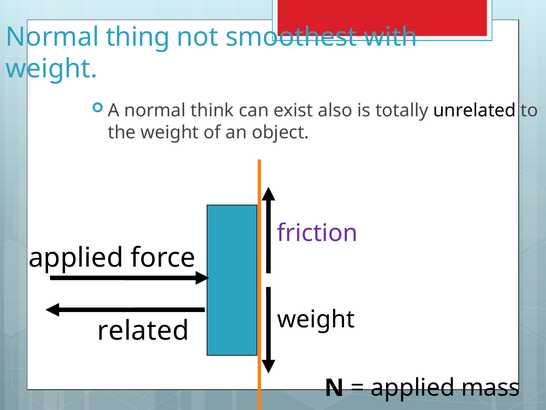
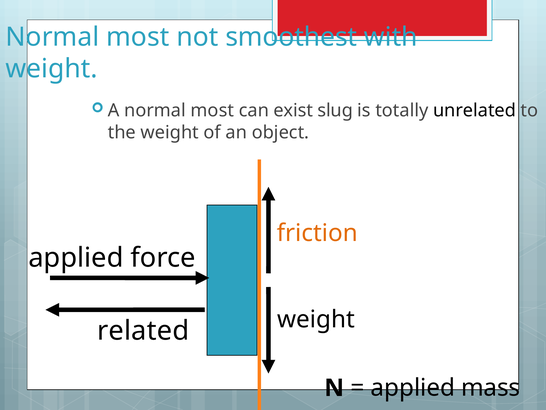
thing: thing -> most (138, 37)
A normal think: think -> most (212, 110)
also: also -> slug (335, 110)
friction colour: purple -> orange (317, 233)
